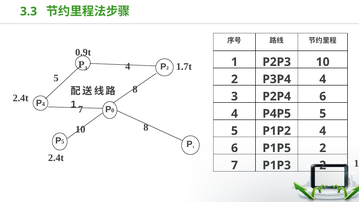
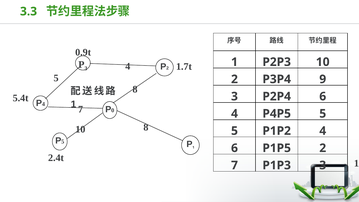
P3P4 4: 4 -> 9 (323, 79)
2.4t: 2.4t -> 5.4t (21, 98)
P1P3 2: 2 -> 3 (323, 165)
